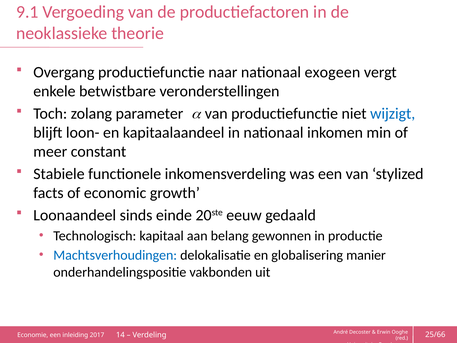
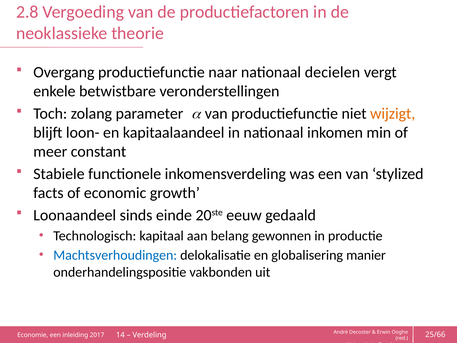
9.1: 9.1 -> 2.8 (27, 12)
exogeen: exogeen -> decielen (332, 72)
wijzigt colour: blue -> orange (393, 114)
